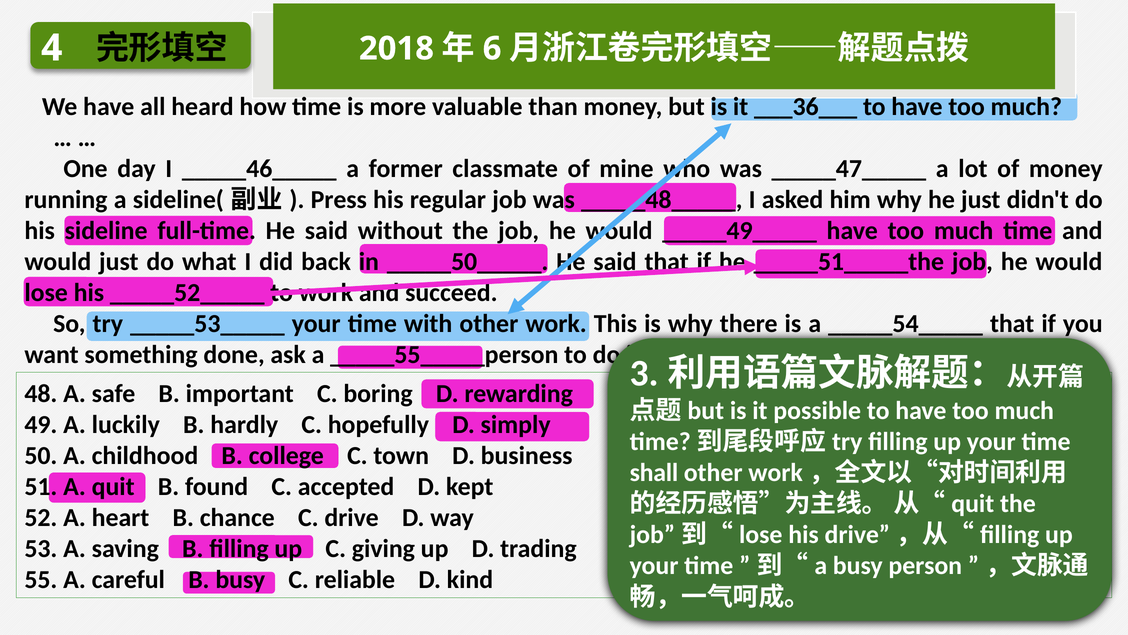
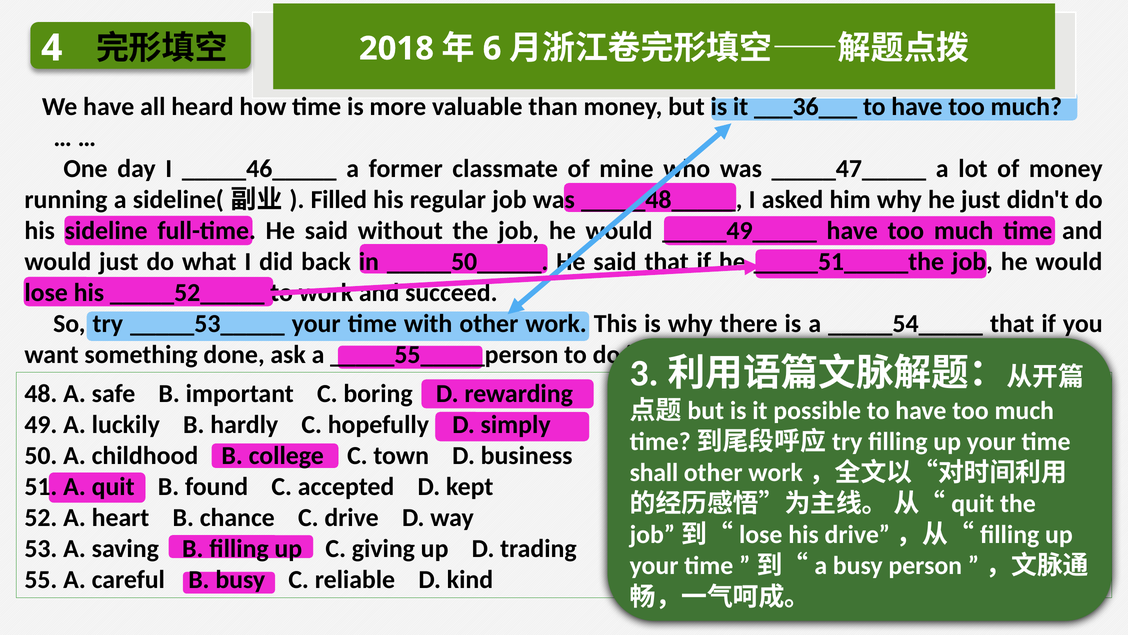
Press: Press -> Filled (339, 199)
